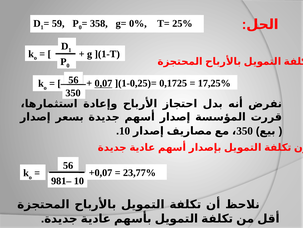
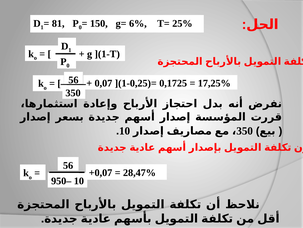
59: 59 -> 81 (58, 23)
358: 358 -> 150 (99, 23)
0%: 0% -> 6% (138, 23)
0,07 underline: present -> none (103, 83)
23,77%: 23,77% -> 28,47% (139, 172)
981–: 981– -> 950– (61, 180)
